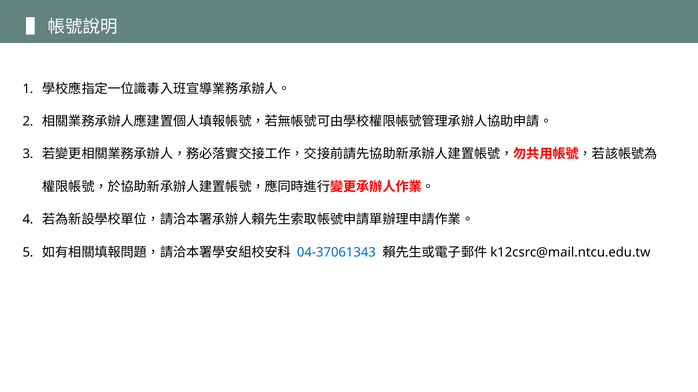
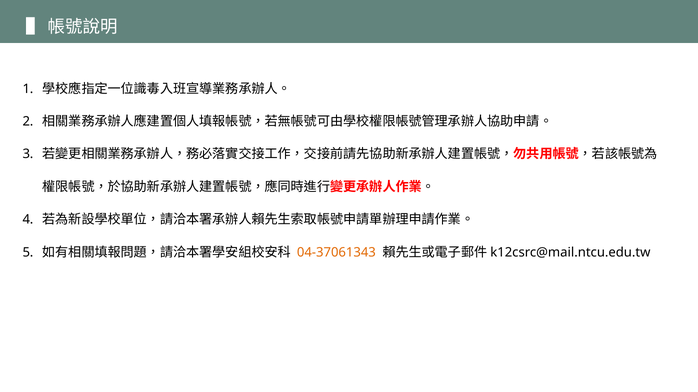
04-37061343 colour: blue -> orange (336, 253)
